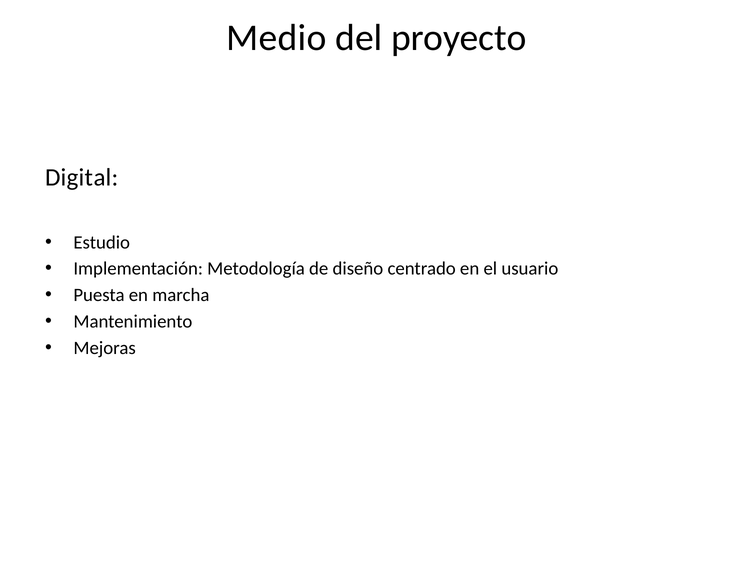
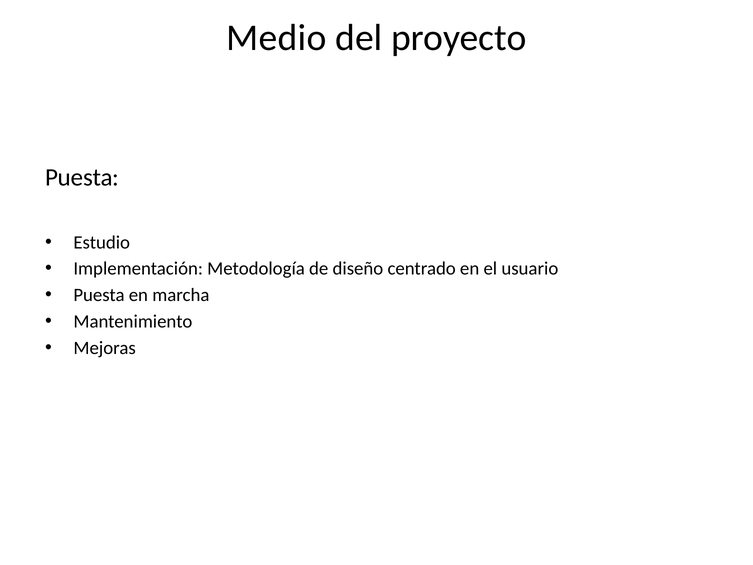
Digital: Digital -> Puesta (82, 177)
